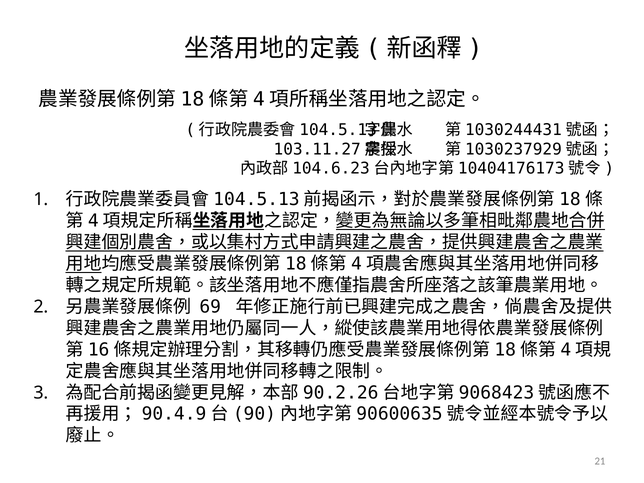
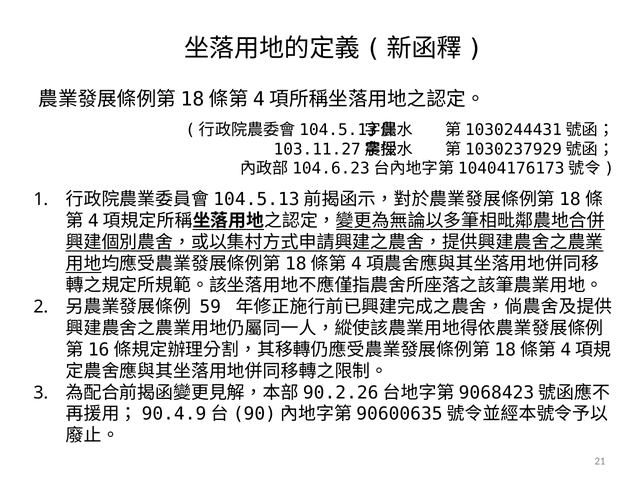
69: 69 -> 59 (210, 307)
